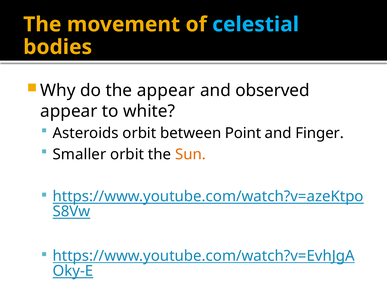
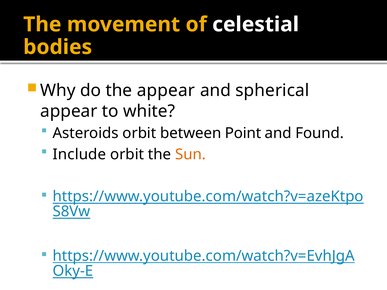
celestial colour: light blue -> white (256, 24)
observed: observed -> spherical (272, 91)
Finger: Finger -> Found (320, 133)
Smaller: Smaller -> Include (79, 154)
